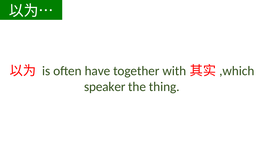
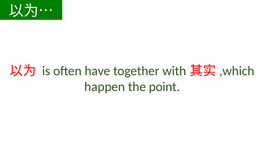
speaker: speaker -> happen (105, 86)
thing: thing -> point (164, 86)
